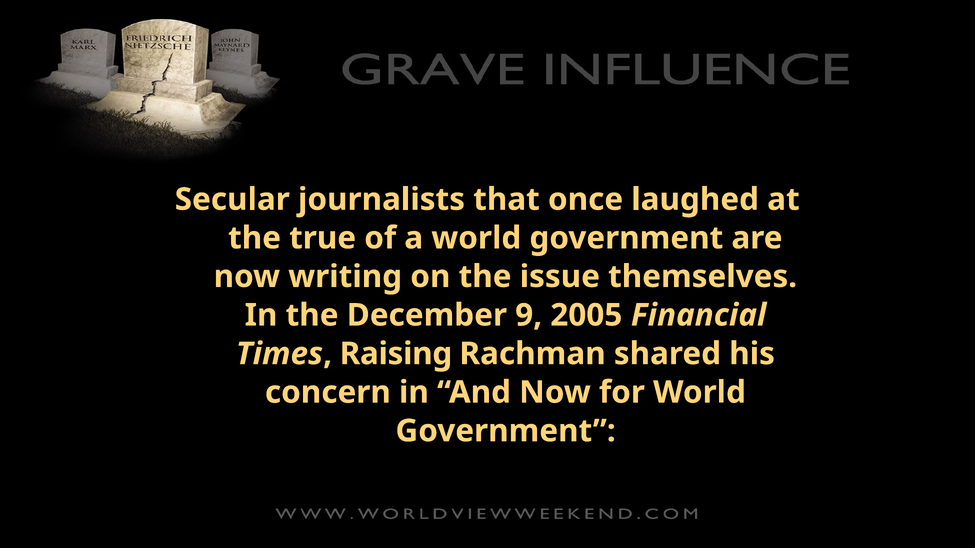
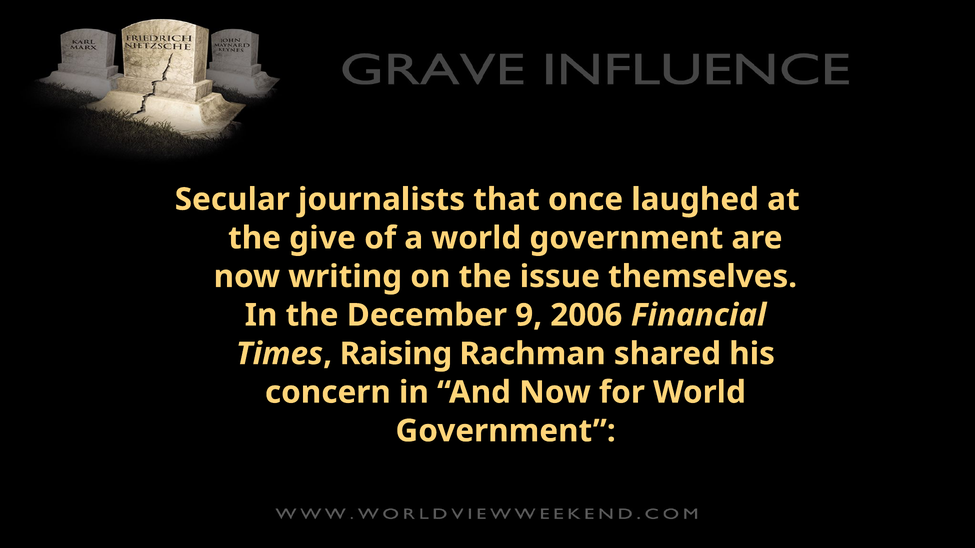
true: true -> give (323, 238)
2005: 2005 -> 2006 (586, 315)
